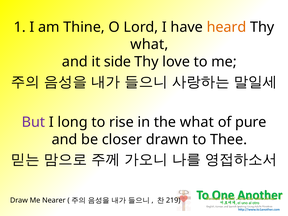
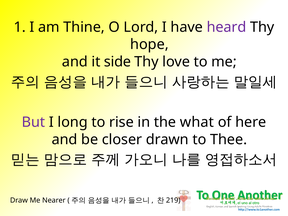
heard colour: orange -> purple (226, 27)
what: what -> hope (149, 44)
pure: pure -> here (251, 122)
